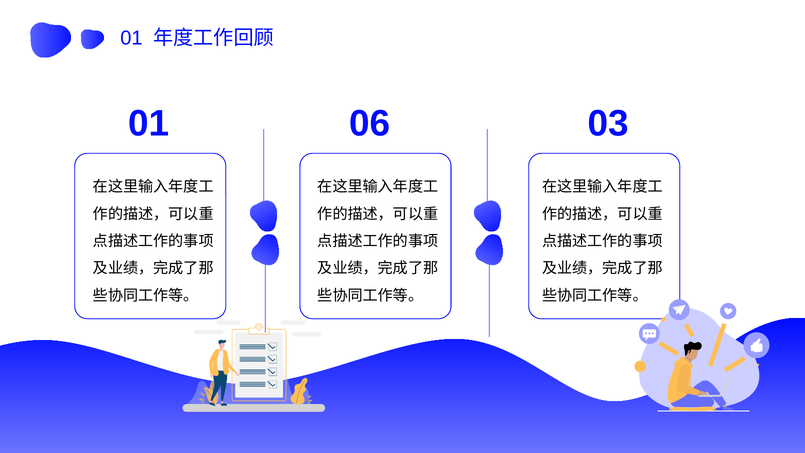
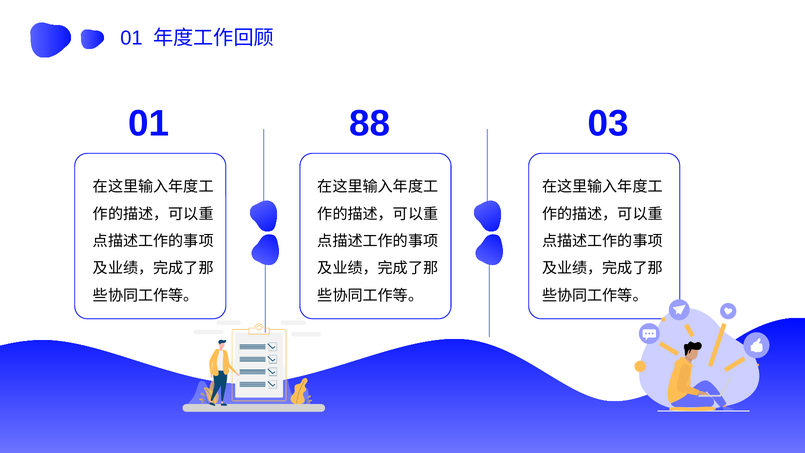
06: 06 -> 88 (370, 123)
